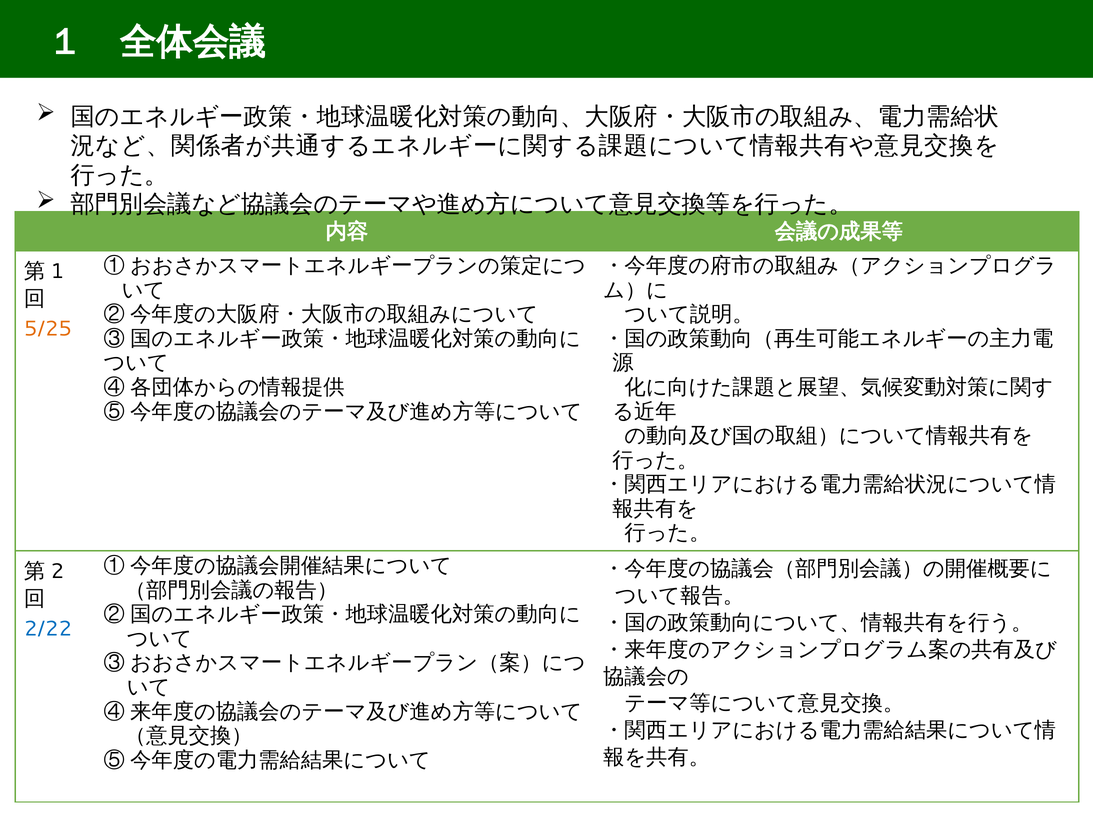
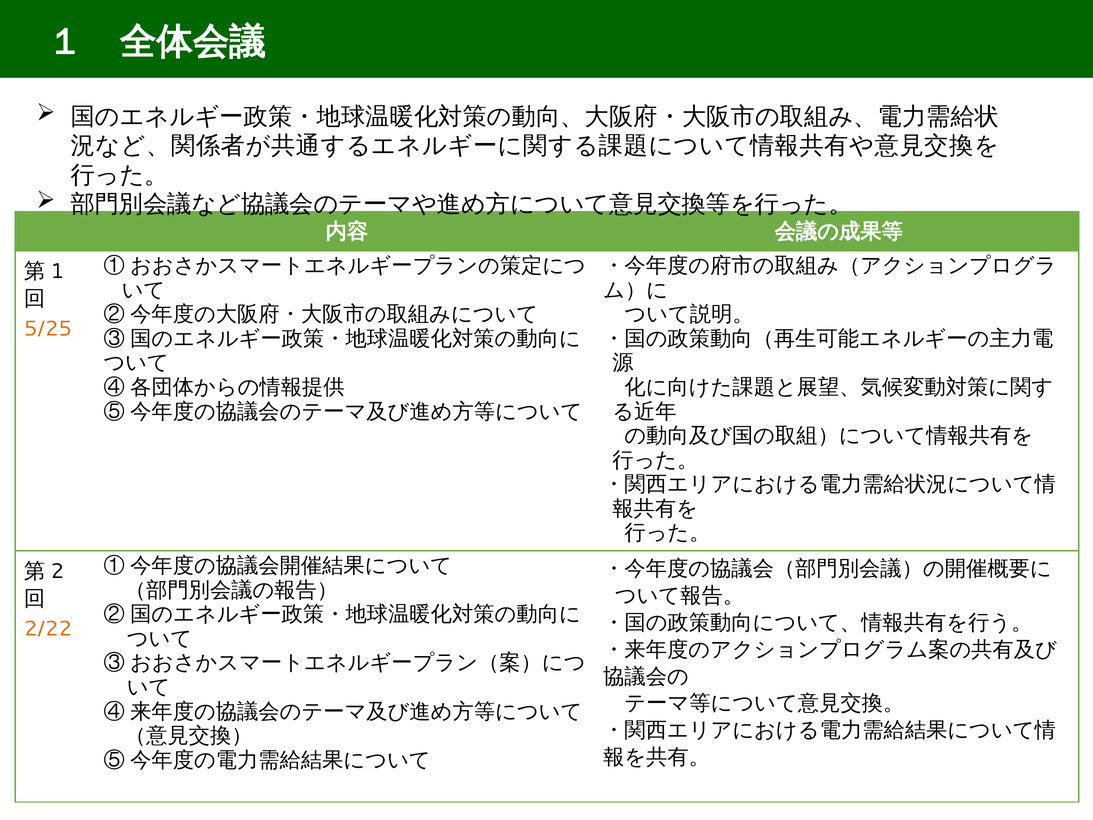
2/22 colour: blue -> orange (48, 628)
